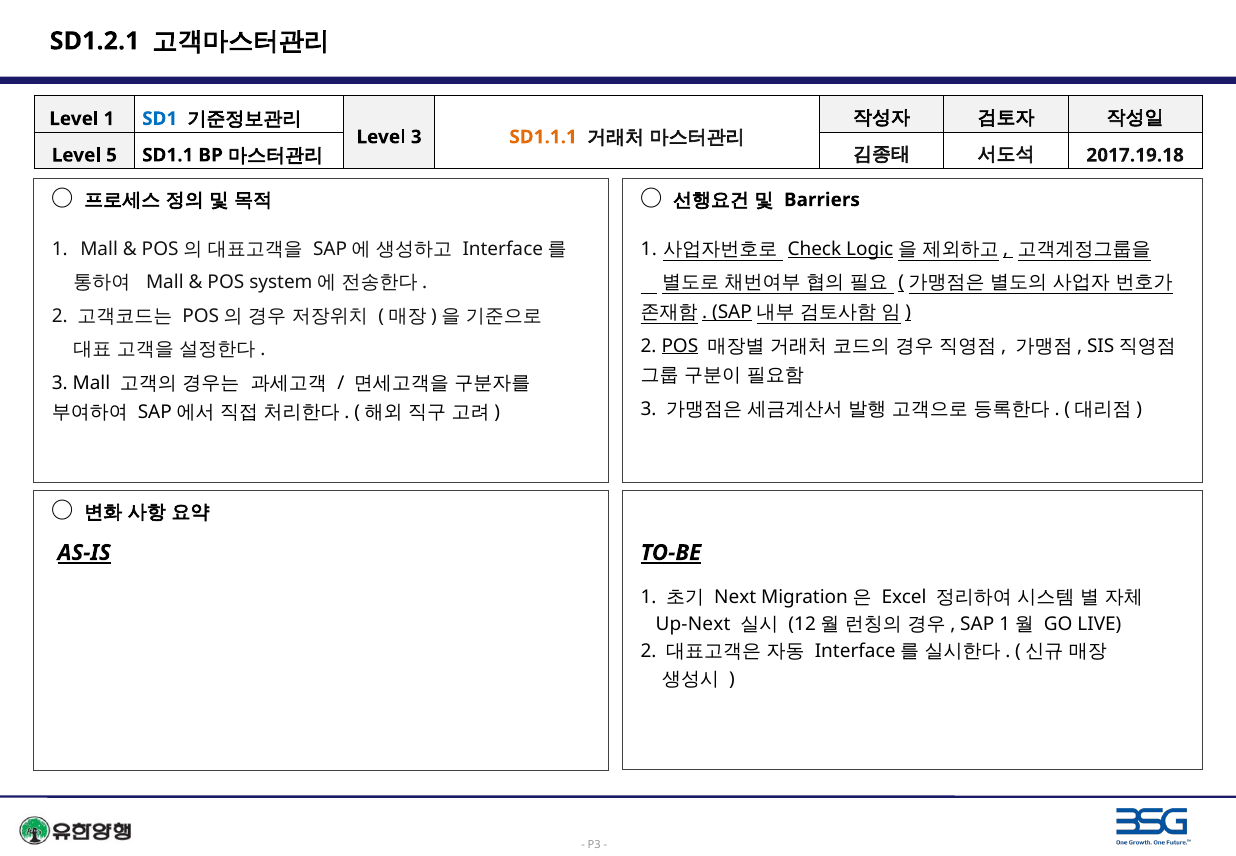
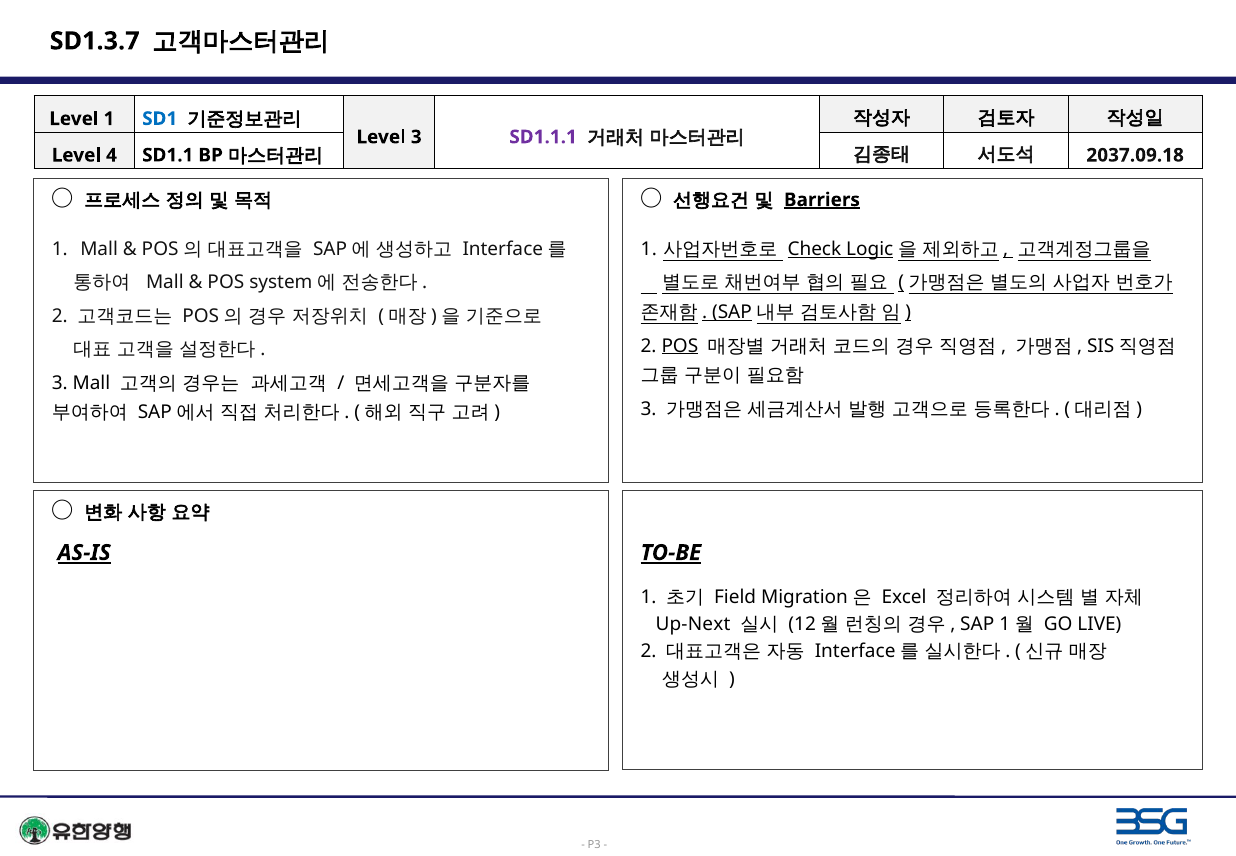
SD1.2.1: SD1.2.1 -> SD1.3.7 (95, 41)
SD1.1.1 colour: orange -> purple (543, 137)
5: 5 -> 4 (112, 155)
2017.19.18: 2017.19.18 -> 2037.09.18 (1135, 155)
Barriers underline: none -> present (822, 200)
Next: Next -> Field (735, 597)
